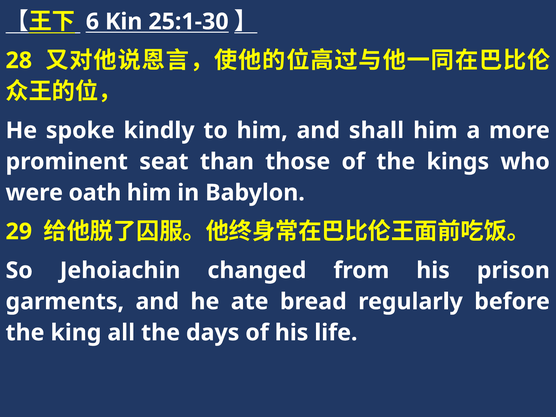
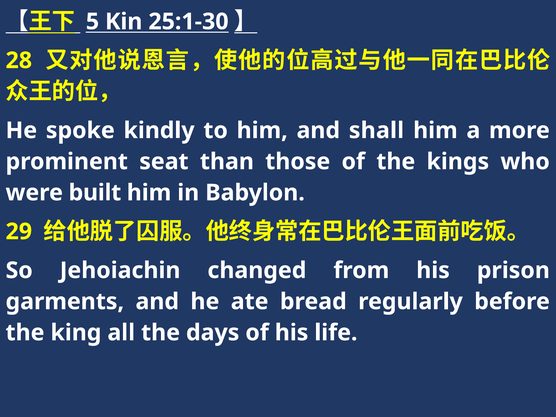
6: 6 -> 5 (92, 22)
oath: oath -> built (95, 193)
